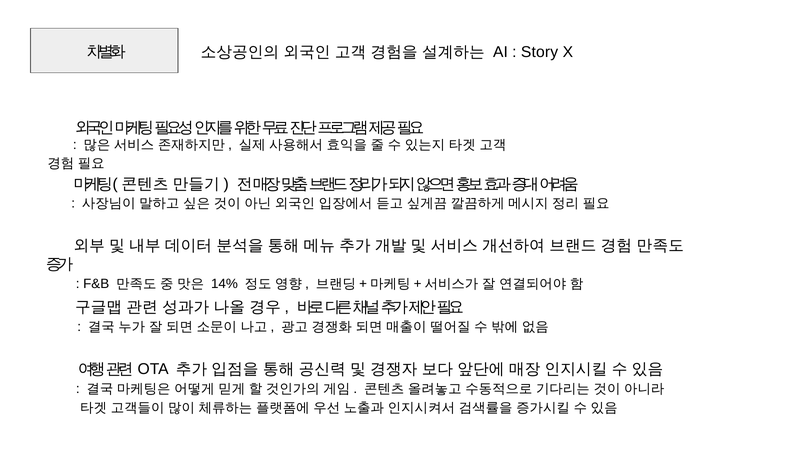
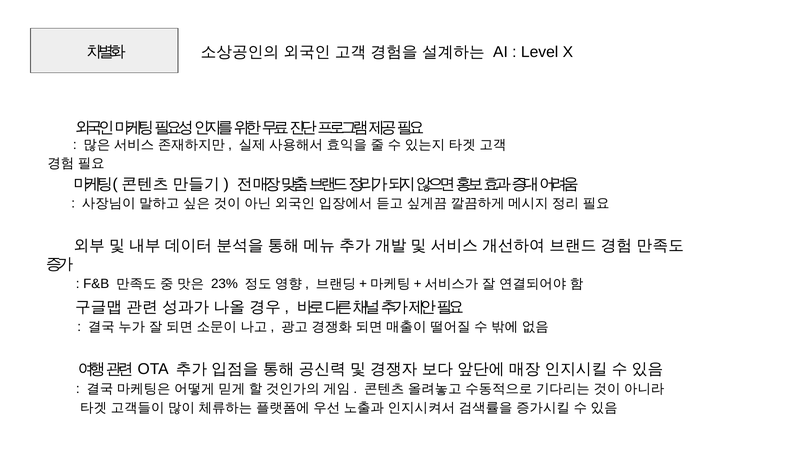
Story: Story -> Level (540, 52)
14%: 14% -> 23% (224, 284)
